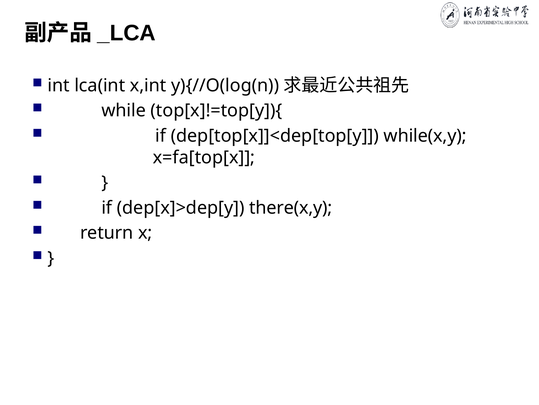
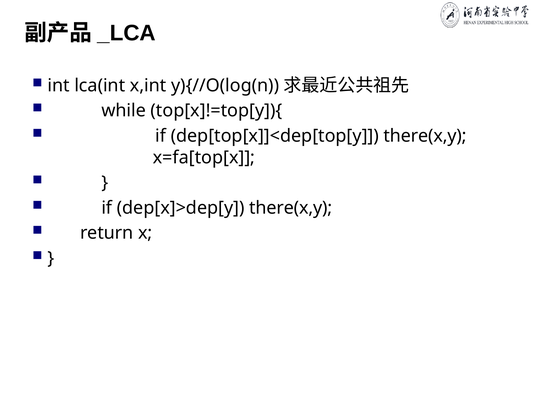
dep[top[x]]<dep[top[y while(x,y: while(x,y -> there(x,y (425, 136)
